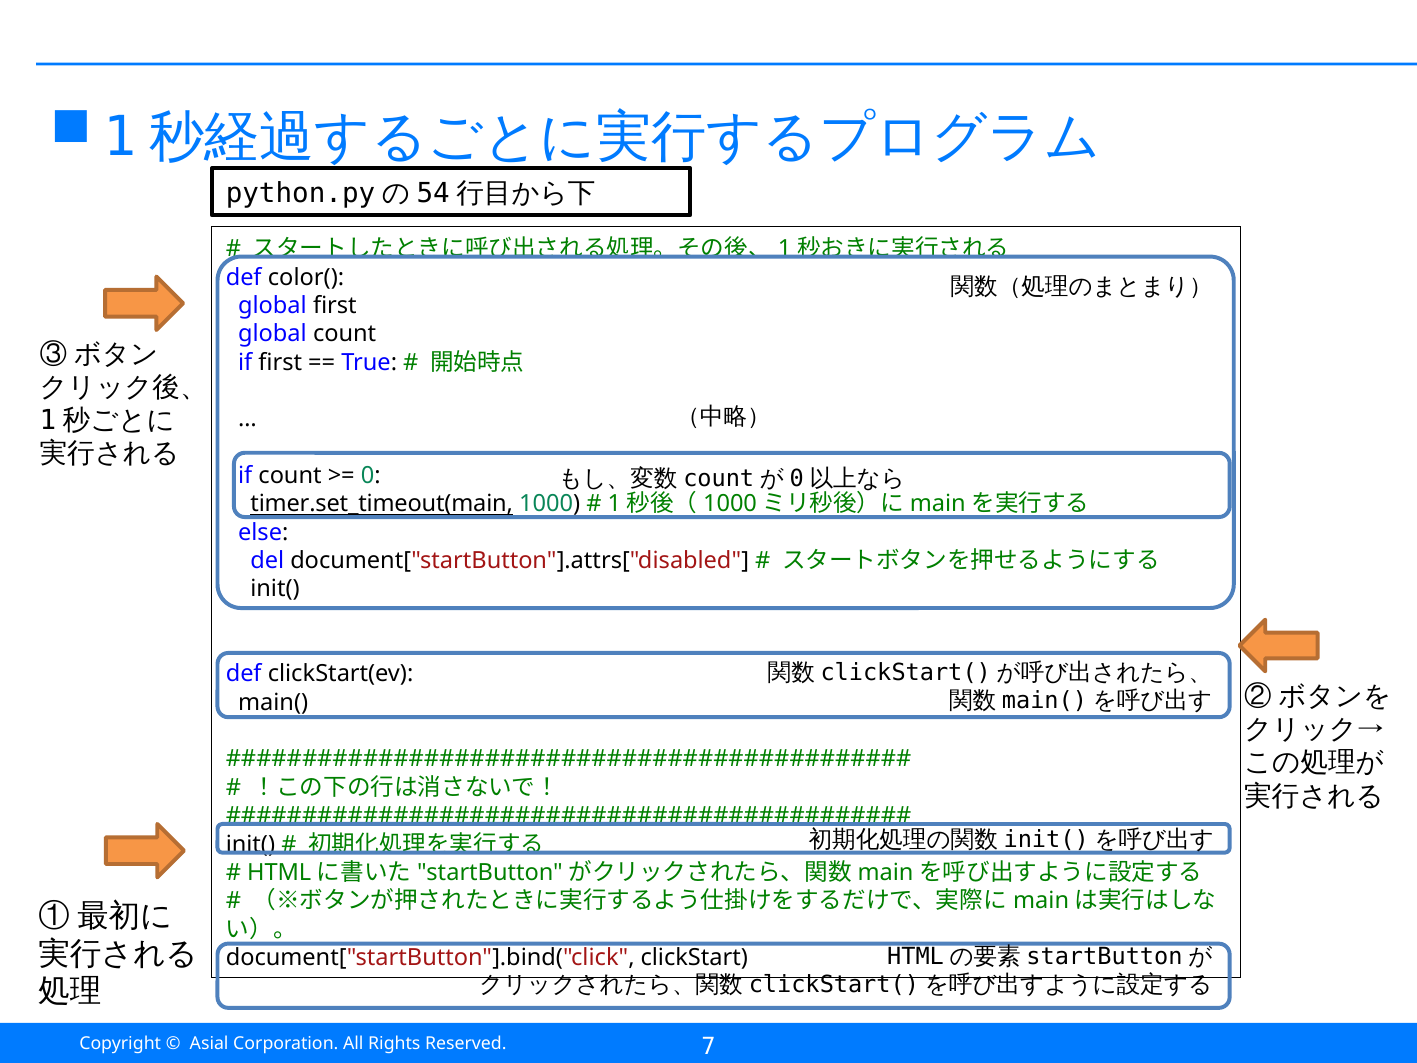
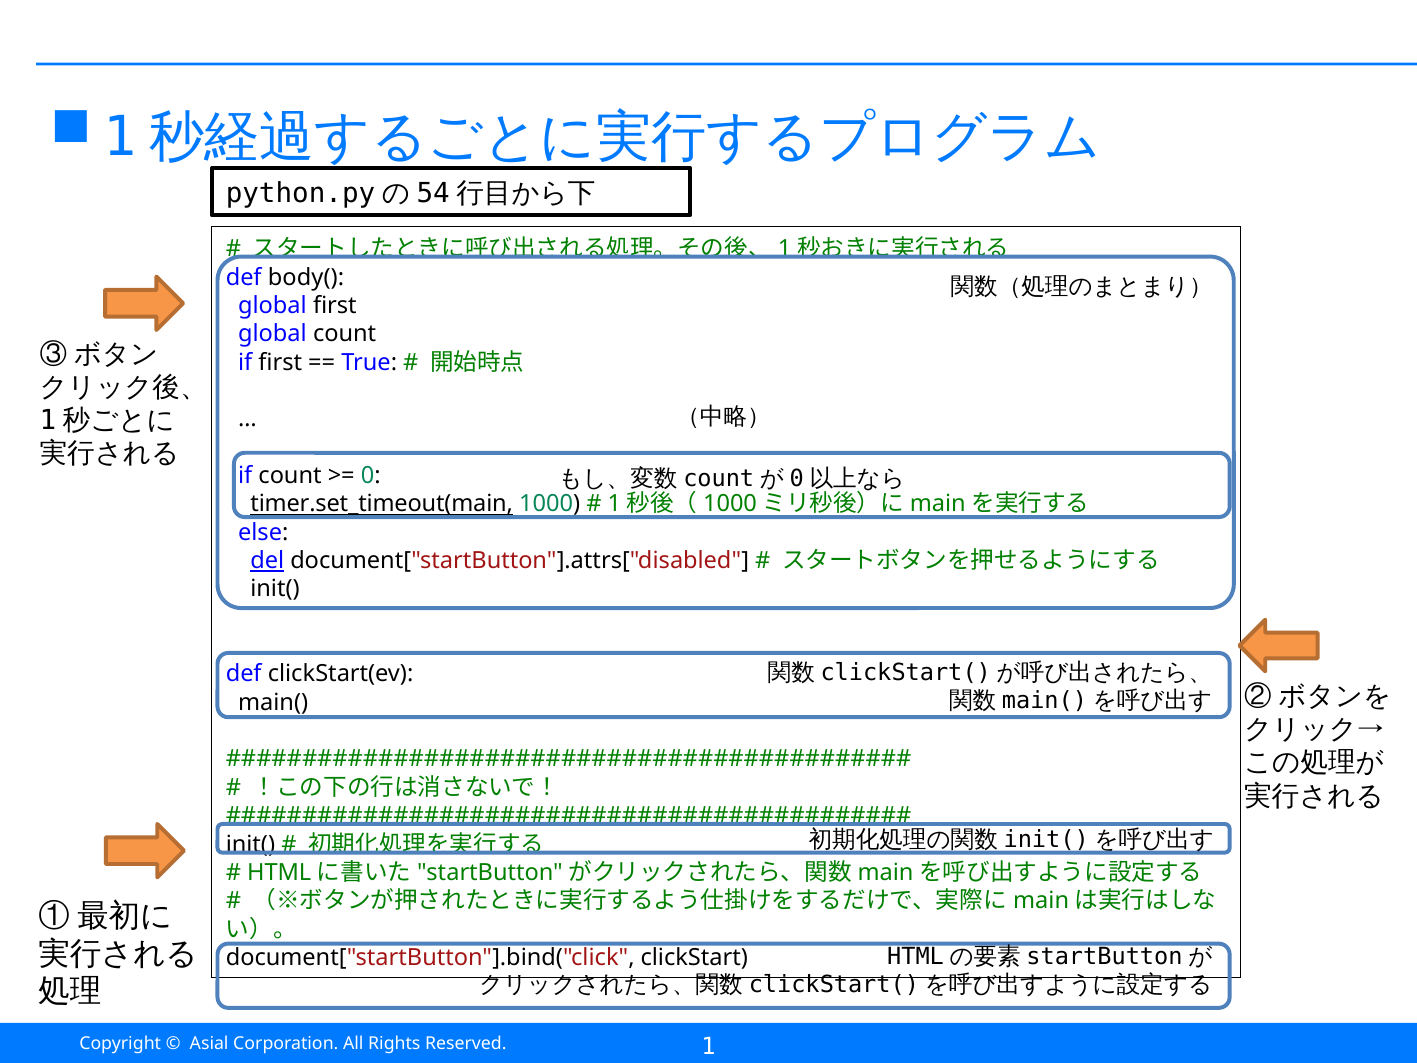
color(: color( -> body( (306, 277)
del underline: none -> present (267, 561)
7: 7 -> 1 (709, 1046)
